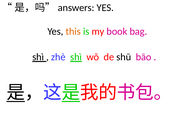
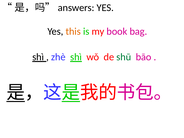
shū colour: black -> green (124, 57)
